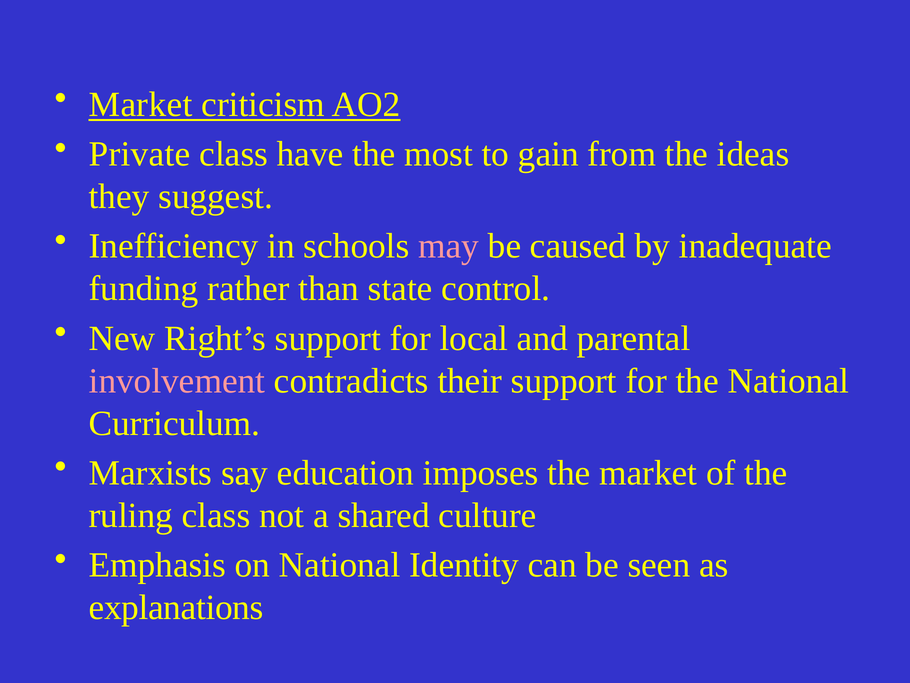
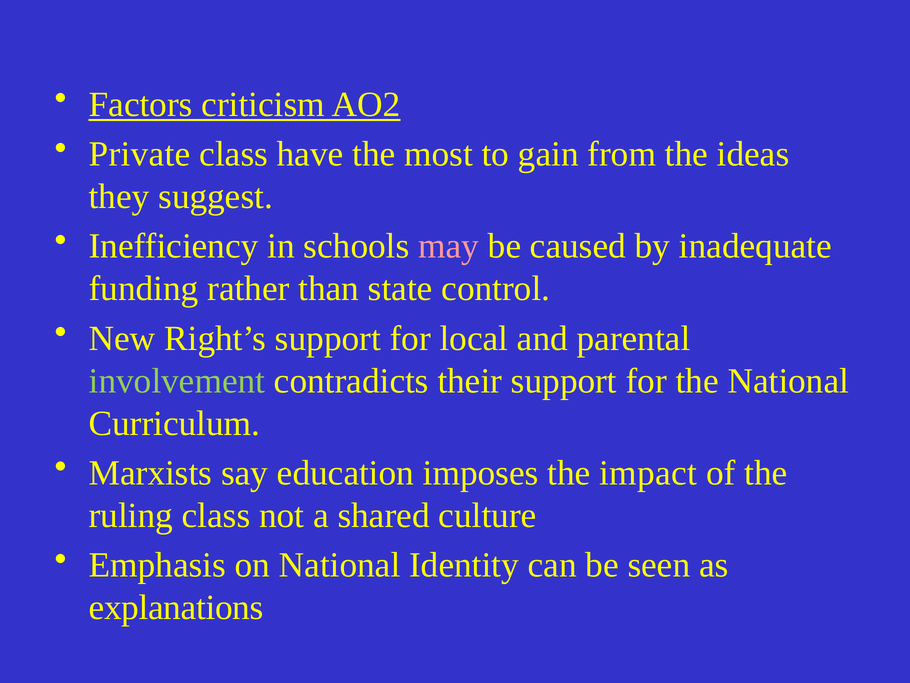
Market: Market -> Factors (141, 104)
involvement colour: pink -> light green (177, 381)
the market: market -> impact (648, 473)
